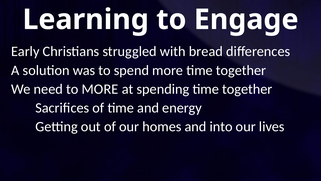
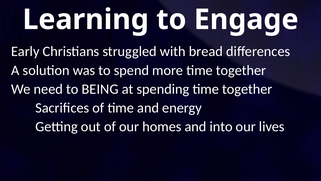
to MORE: MORE -> BEING (100, 89)
